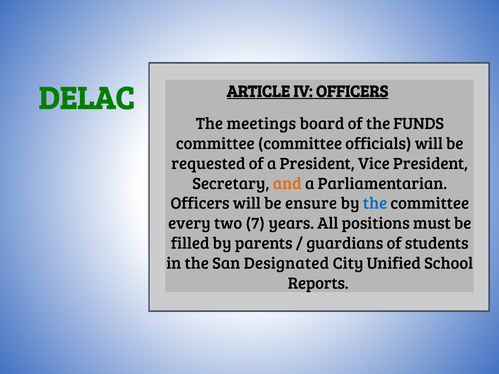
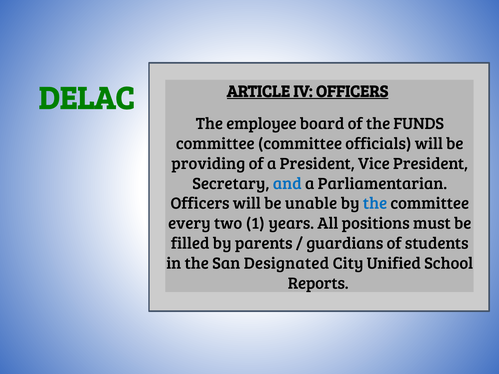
meetings: meetings -> employee (261, 124)
requested: requested -> providing (208, 164)
and colour: orange -> blue (287, 184)
ensure: ensure -> unable (311, 204)
7: 7 -> 1 (255, 224)
